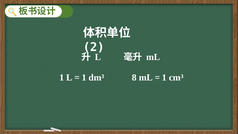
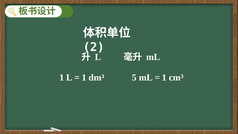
8: 8 -> 5 (134, 77)
